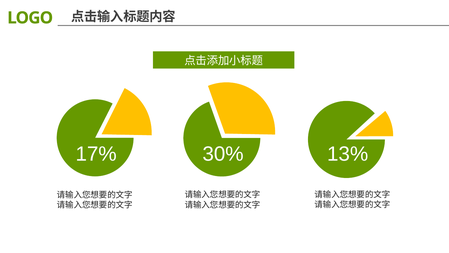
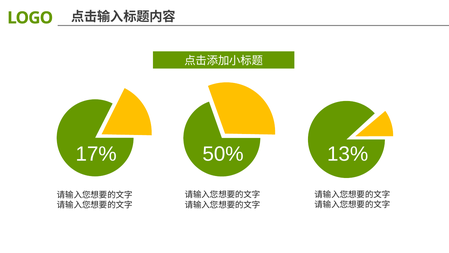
30%: 30% -> 50% (223, 154)
